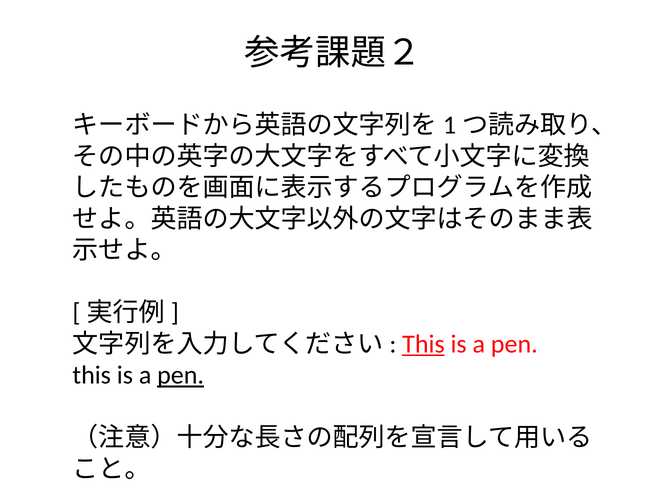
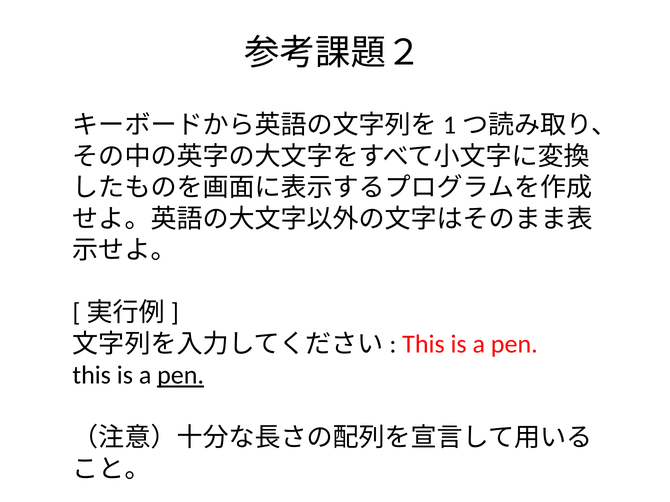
This underline: present -> none (423, 344)
